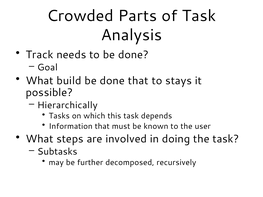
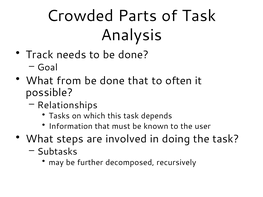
build: build -> from (69, 81)
stays: stays -> often (179, 81)
Hierarchically: Hierarchically -> Relationships (67, 105)
